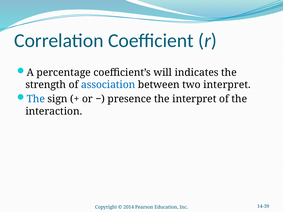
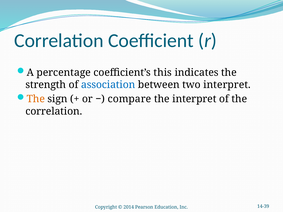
will: will -> this (163, 73)
The colour: blue -> orange (36, 99)
presence: presence -> compare (129, 99)
interaction: interaction -> correlation (54, 111)
